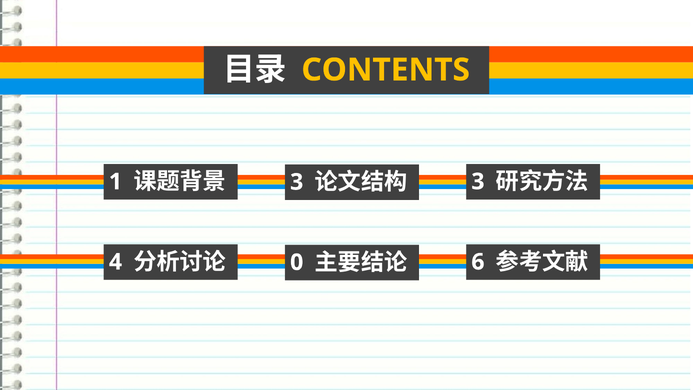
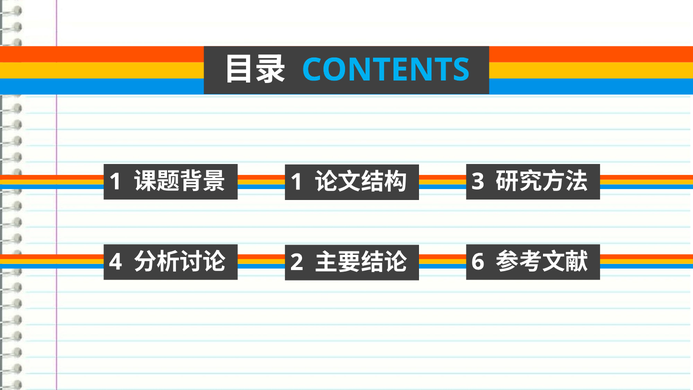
CONTENTS colour: yellow -> light blue (386, 70)
3: 3 -> 1 (297, 182)
0: 0 -> 2 (297, 262)
